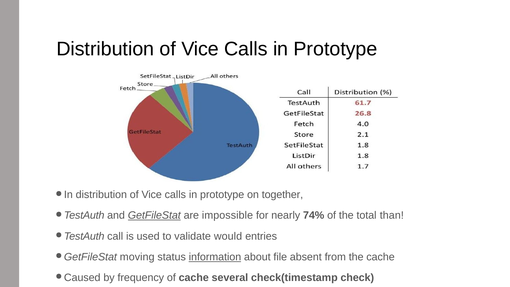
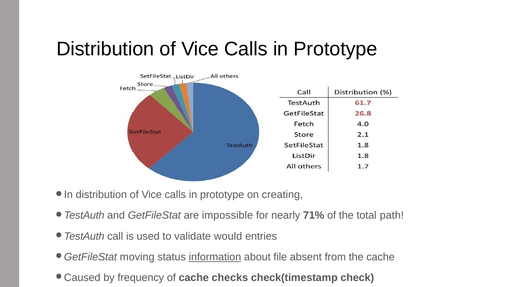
together: together -> creating (282, 195)
GetFileStat underline: present -> none (154, 215)
74%: 74% -> 71% (314, 215)
than: than -> path (392, 215)
several: several -> checks (230, 278)
